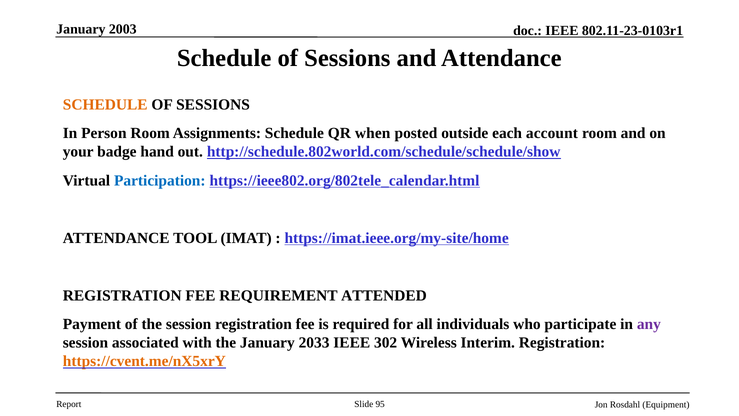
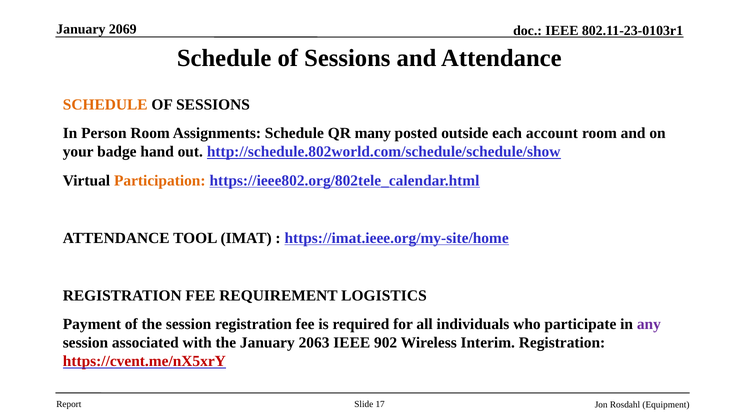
2003: 2003 -> 2069 (123, 29)
when: when -> many (373, 133)
Participation colour: blue -> orange (160, 180)
ATTENDED: ATTENDED -> LOGISTICS (384, 295)
2033: 2033 -> 2063 (314, 342)
302: 302 -> 902 (386, 342)
https://cvent.me/nX5xrY colour: orange -> red (144, 361)
95: 95 -> 17 (380, 404)
